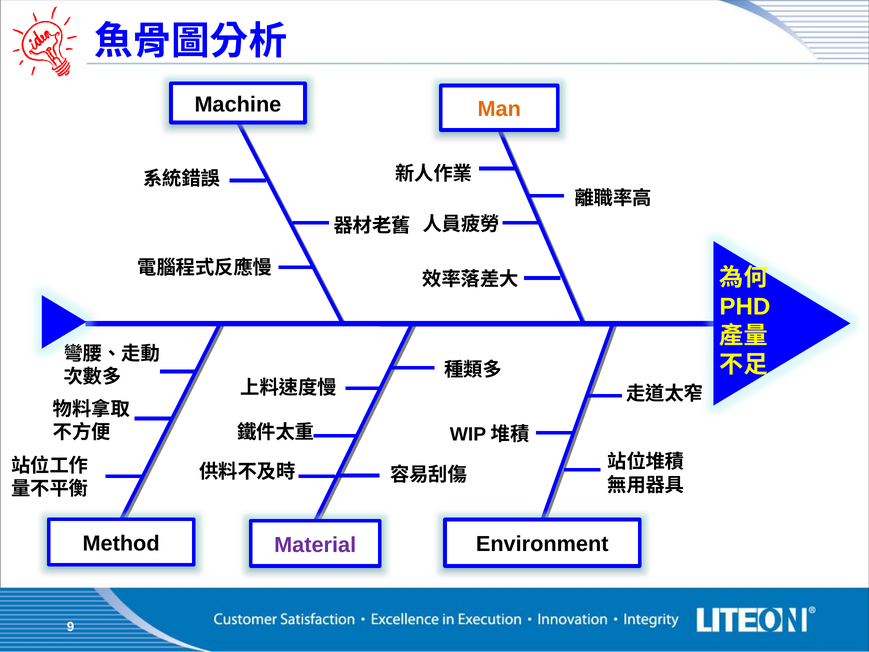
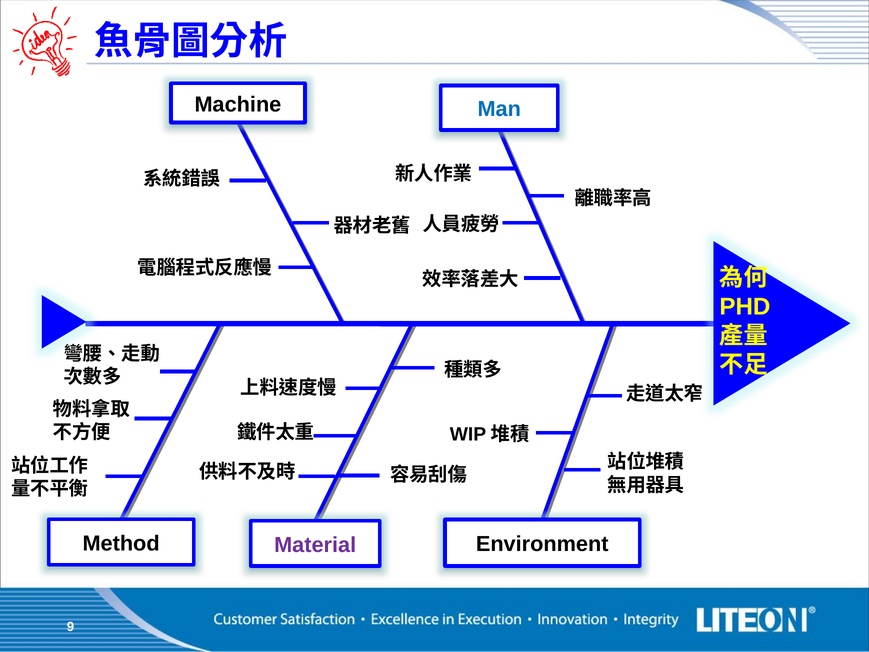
Man colour: orange -> blue (499, 109)
